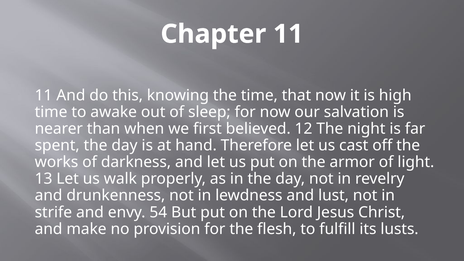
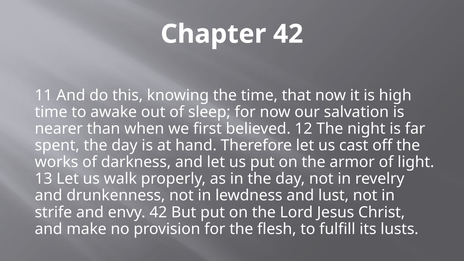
Chapter 11: 11 -> 42 (288, 34)
envy 54: 54 -> 42 (158, 212)
